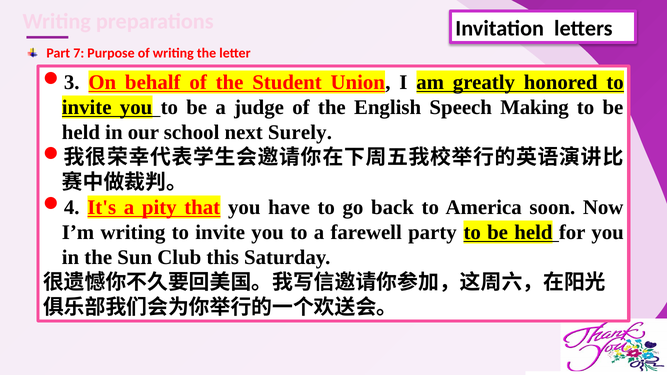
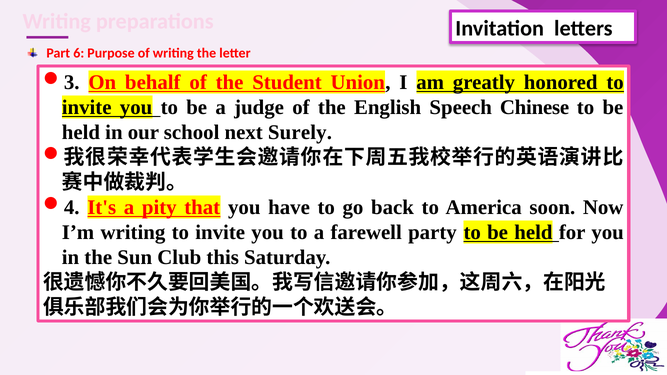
7: 7 -> 6 (79, 53)
Making: Making -> Chinese (535, 107)
